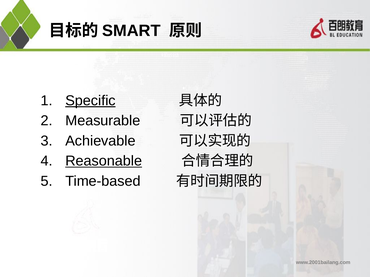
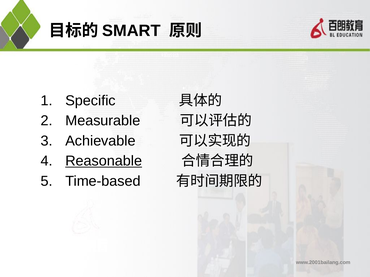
Specific underline: present -> none (90, 101)
